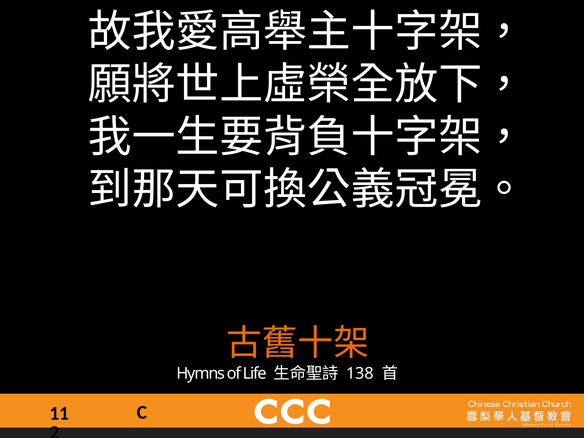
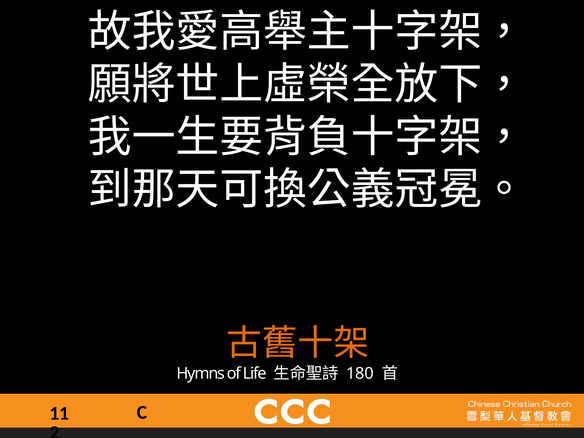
138: 138 -> 180 (360, 373)
